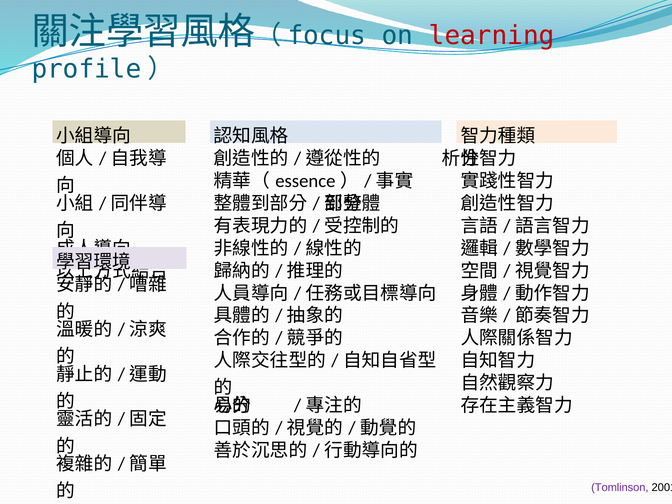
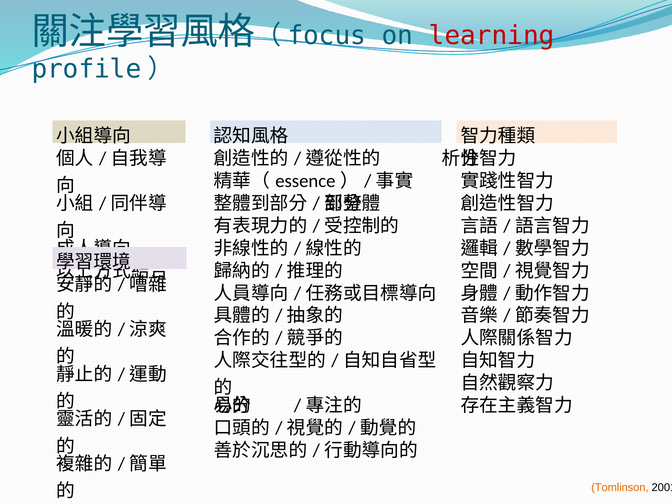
Tomlinson colour: purple -> orange (620, 488)
